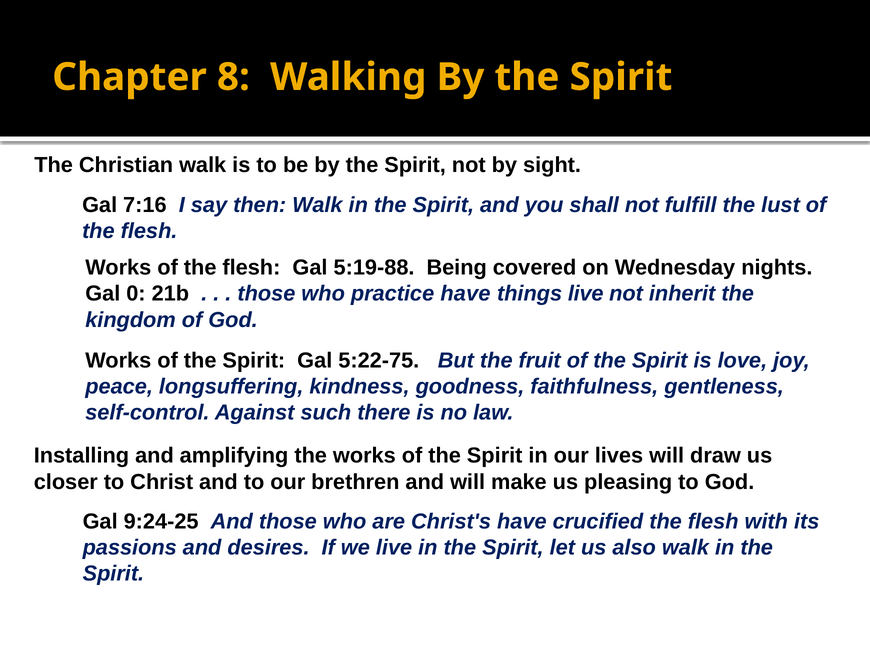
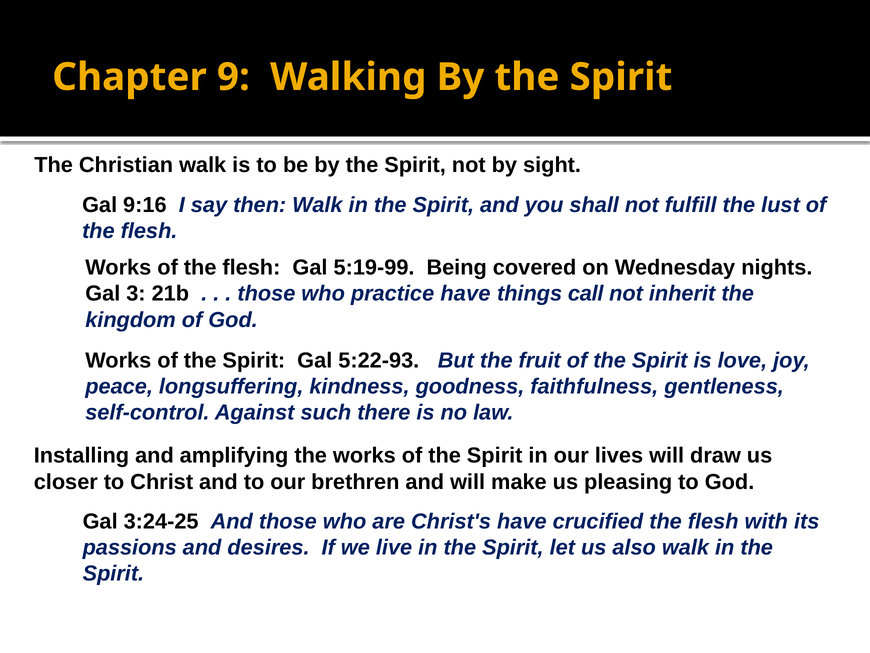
8: 8 -> 9 (233, 77)
7:16: 7:16 -> 9:16 (145, 205)
5:19-88: 5:19-88 -> 5:19-99 (374, 267)
0: 0 -> 3 (136, 294)
things live: live -> call (586, 294)
5:22-75: 5:22-75 -> 5:22-93 (379, 360)
9:24-25: 9:24-25 -> 3:24-25 (161, 521)
